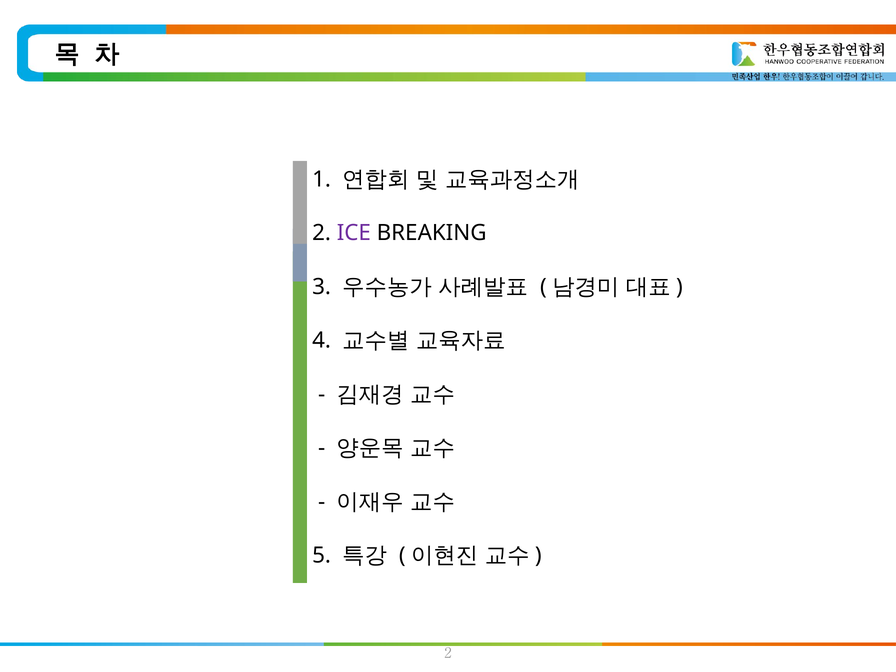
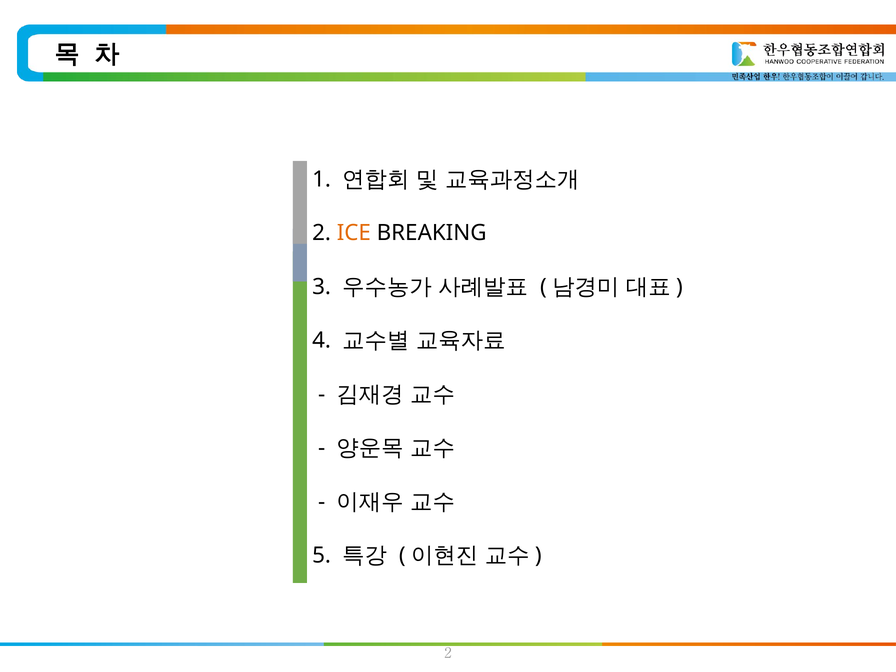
ICE colour: purple -> orange (354, 233)
